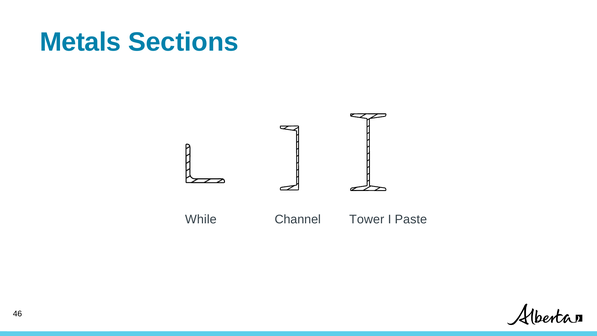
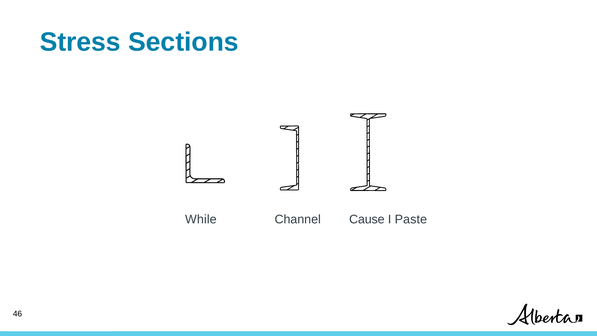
Metals: Metals -> Stress (80, 42)
Tower: Tower -> Cause (367, 219)
